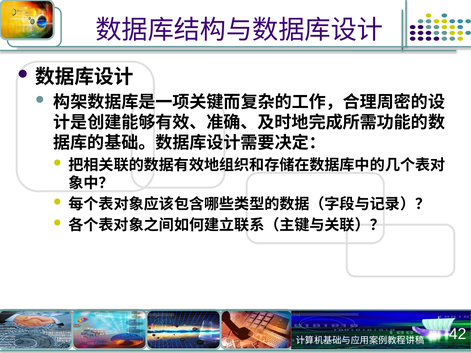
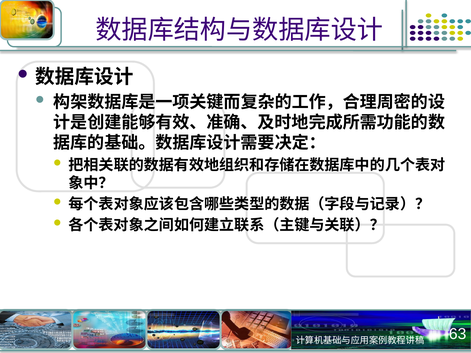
42: 42 -> 63 (458, 334)
